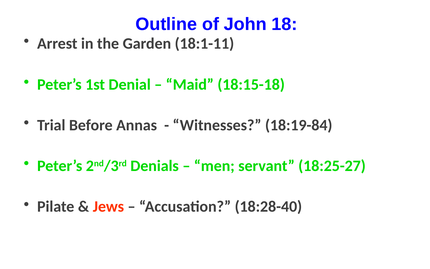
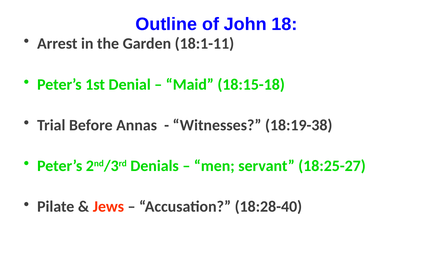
18:19-84: 18:19-84 -> 18:19-38 (299, 125)
